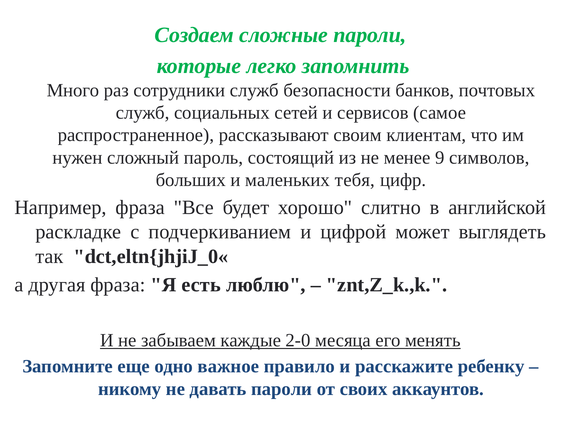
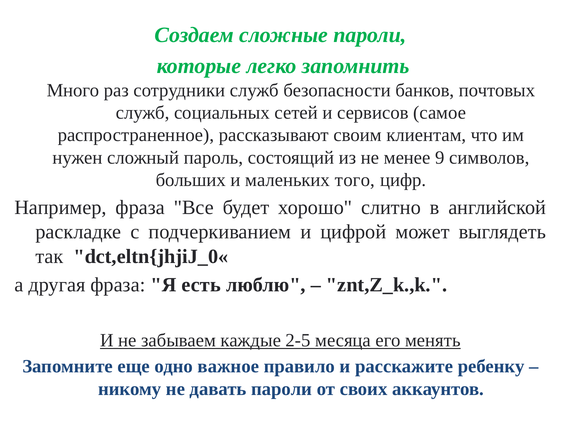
тебя: тебя -> того (355, 180)
2-0: 2-0 -> 2-5 (298, 340)
